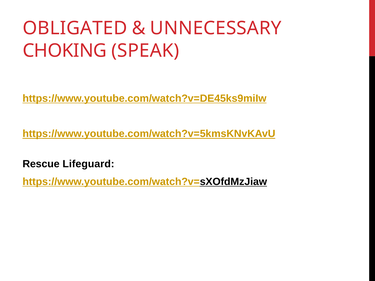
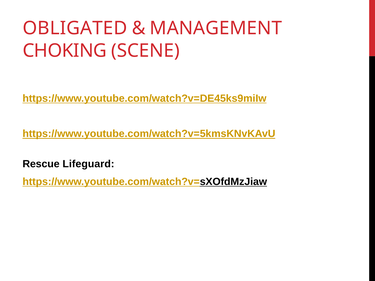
UNNECESSARY: UNNECESSARY -> MANAGEMENT (216, 28)
SPEAK: SPEAK -> SCENE (145, 51)
